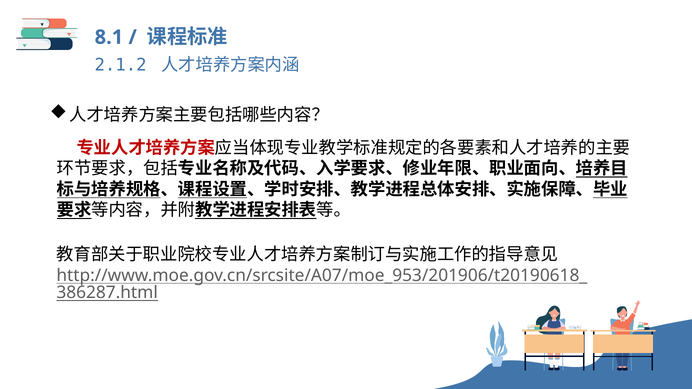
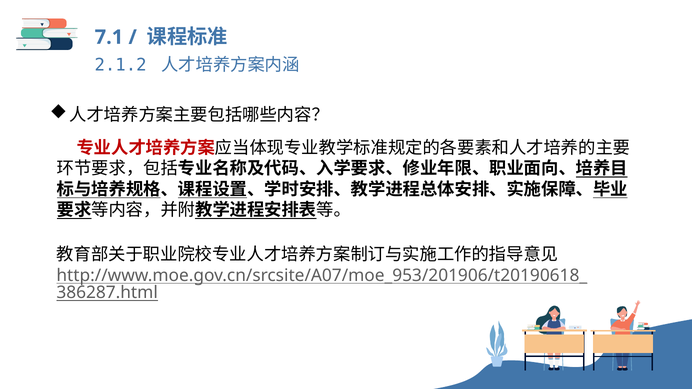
8.1: 8.1 -> 7.1 (109, 37)
